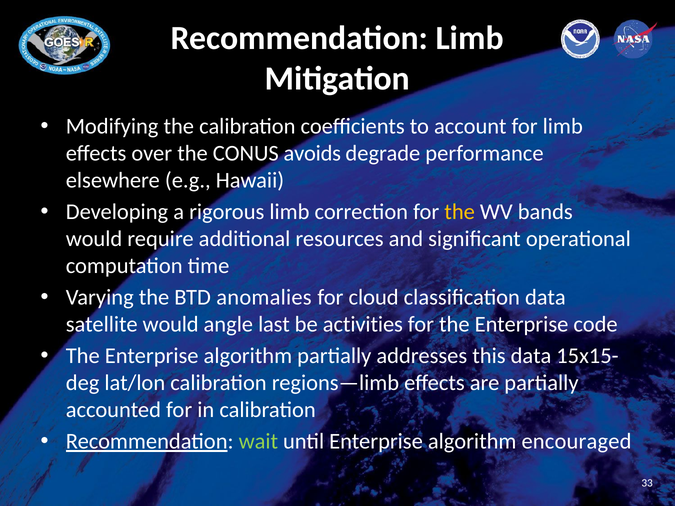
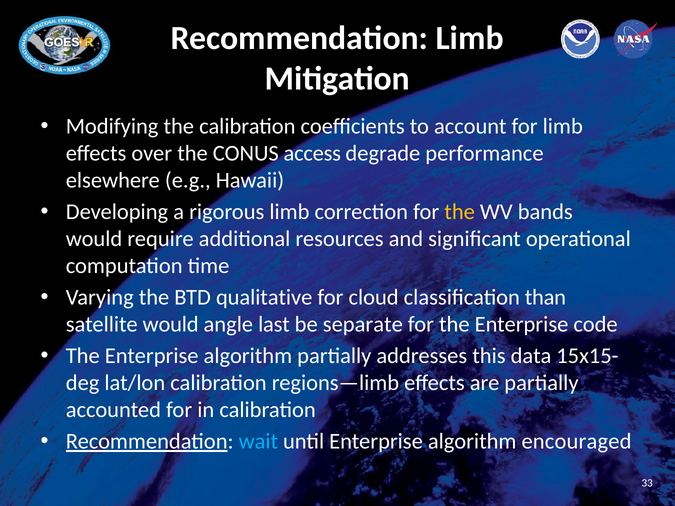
avoids: avoids -> access (312, 154)
anomalies: anomalies -> qualitative (264, 298)
classification data: data -> than (545, 298)
activities: activities -> separate (363, 325)
wait colour: light green -> light blue (258, 442)
